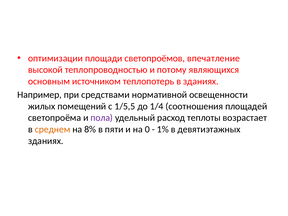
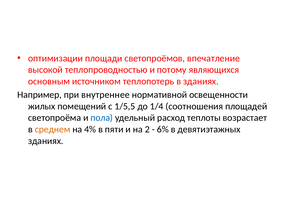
средствами: средствами -> внутреннее (106, 95)
пола colour: purple -> blue (102, 118)
8%: 8% -> 4% (90, 129)
0: 0 -> 2 (147, 129)
1%: 1% -> 6% (163, 129)
